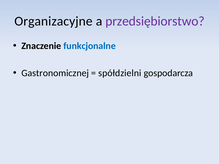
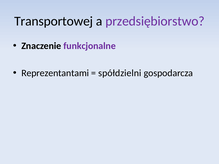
Organizacyjne: Organizacyjne -> Transportowej (54, 21)
funkcjonalne colour: blue -> purple (90, 46)
Gastronomicznej: Gastronomicznej -> Reprezentantami (55, 73)
